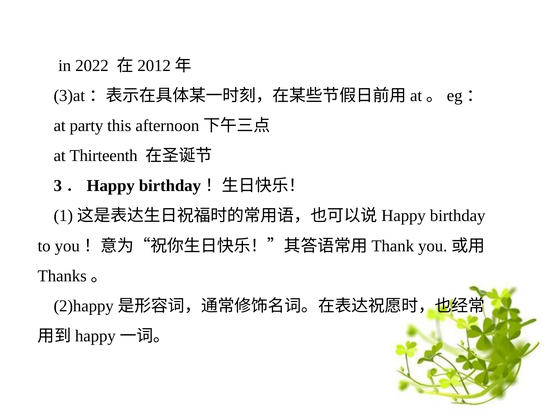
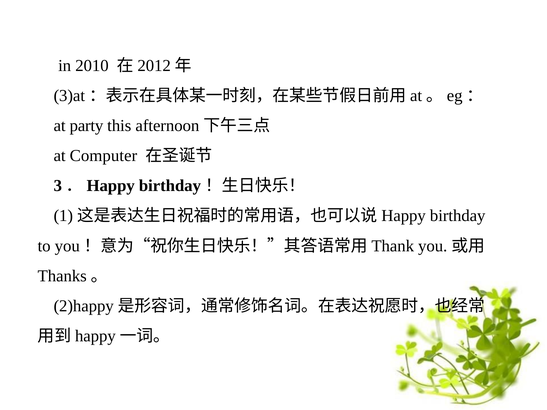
2022: 2022 -> 2010 (92, 66)
Thirteenth: Thirteenth -> Computer (103, 156)
